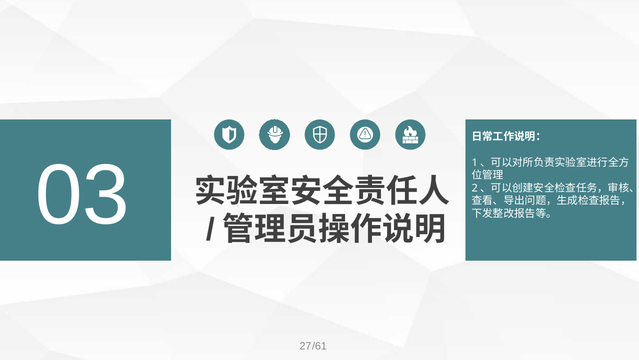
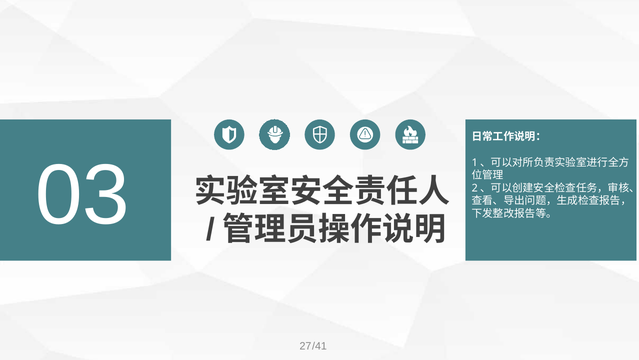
/61: /61 -> /41 (319, 346)
